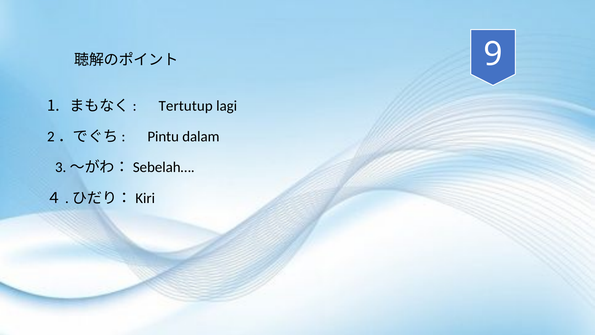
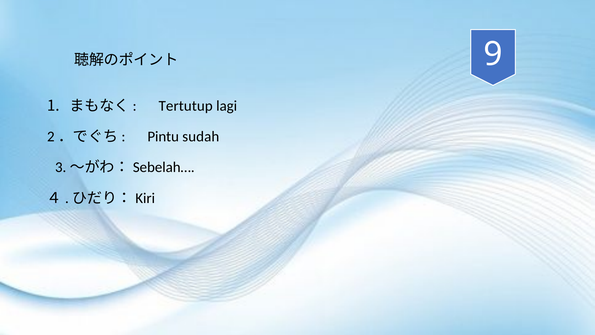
dalam: dalam -> sudah (201, 137)
